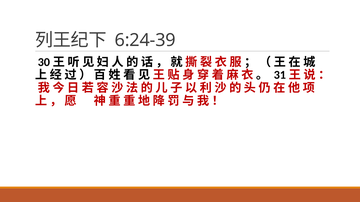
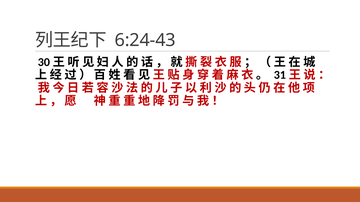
6:24-39: 6:24-39 -> 6:24-43 (145, 40)
